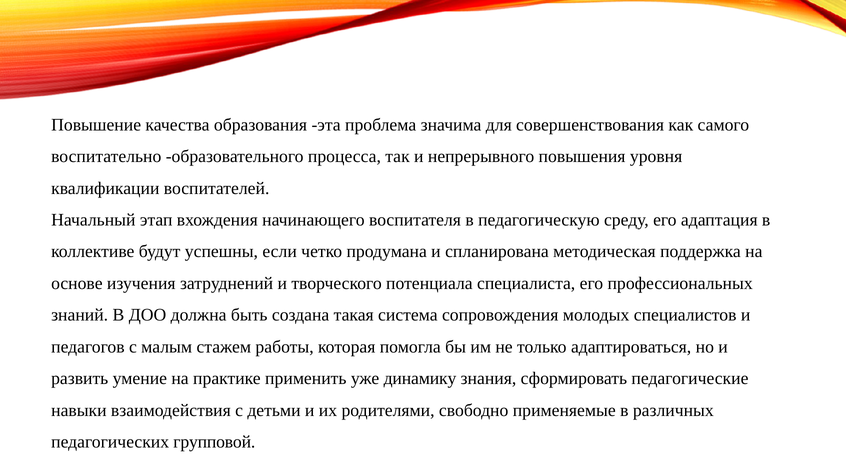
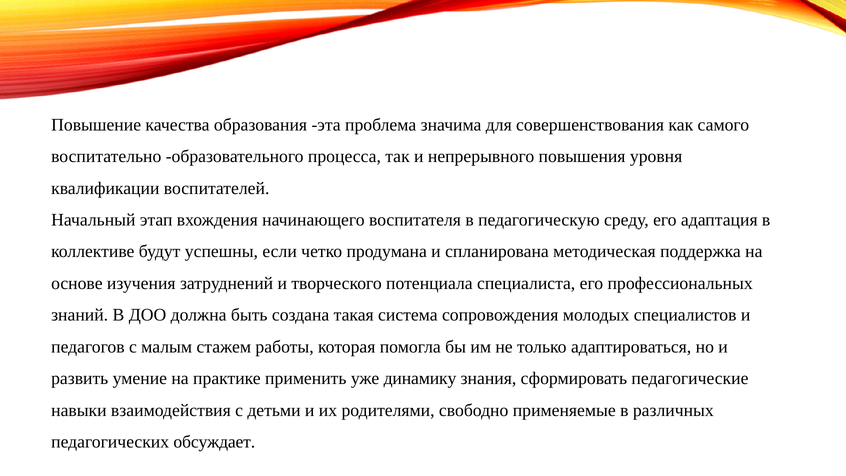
групповой: групповой -> обсуждает (214, 442)
